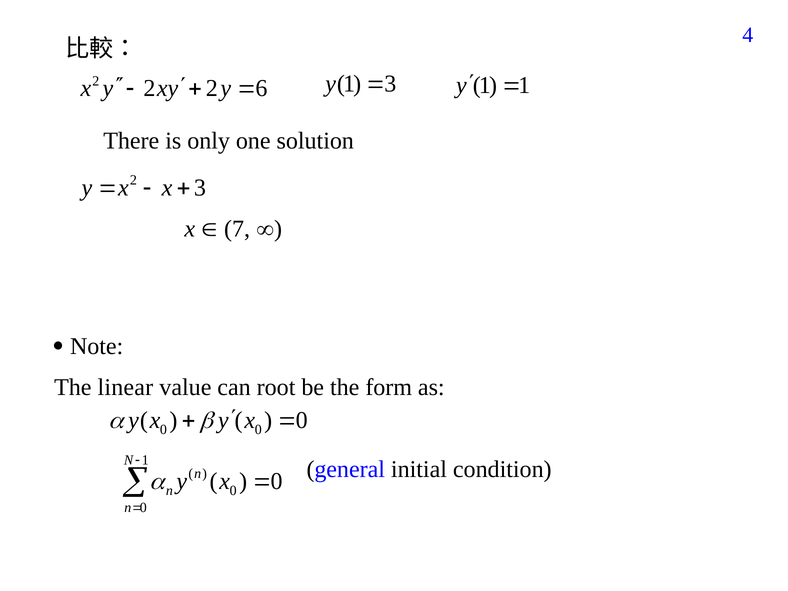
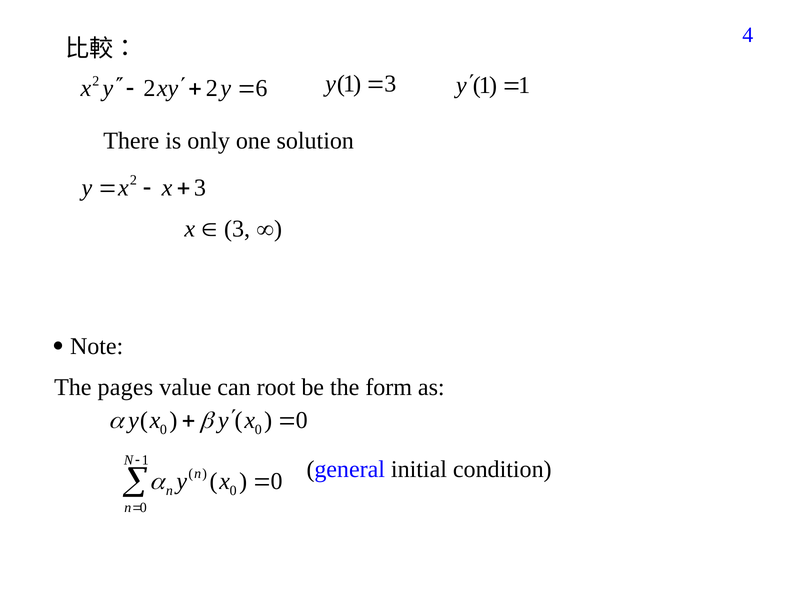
7: 7 -> 3 (237, 229)
linear: linear -> pages (125, 387)
